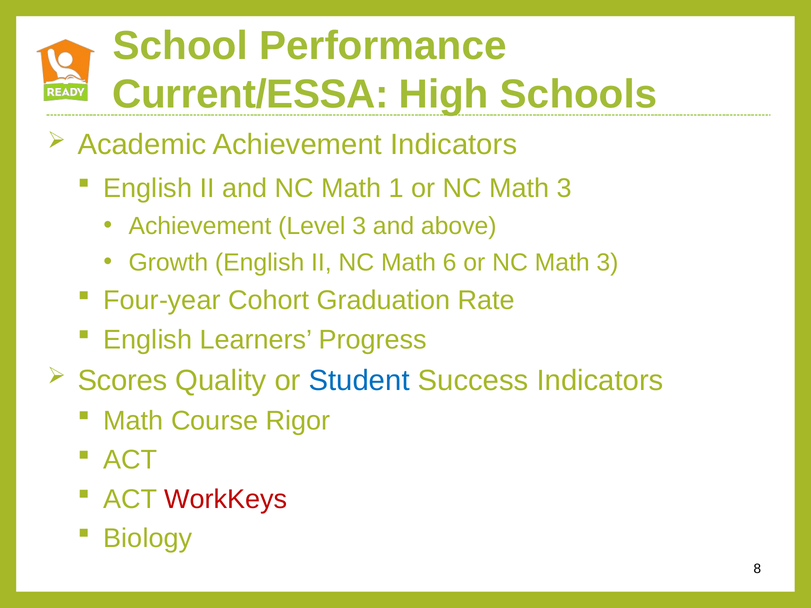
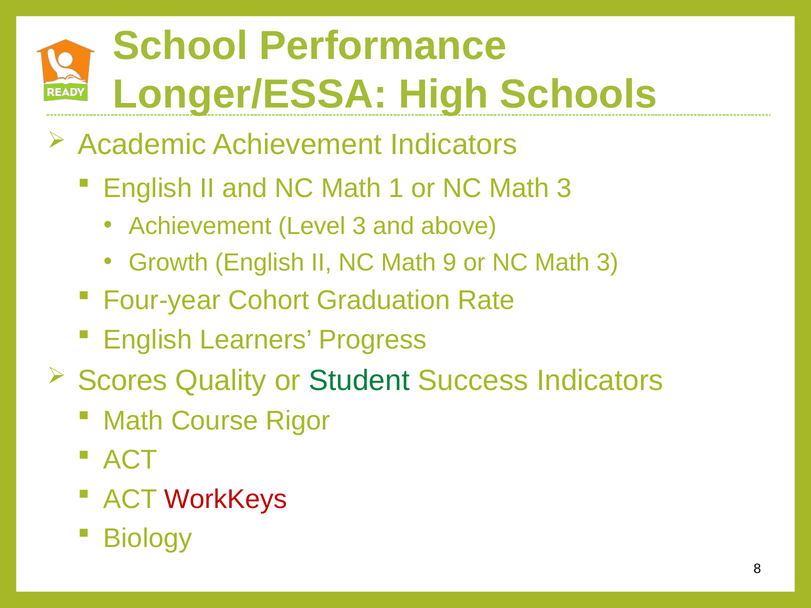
Current/ESSA: Current/ESSA -> Longer/ESSA (250, 94)
6: 6 -> 9 (450, 263)
Student colour: blue -> green (359, 381)
